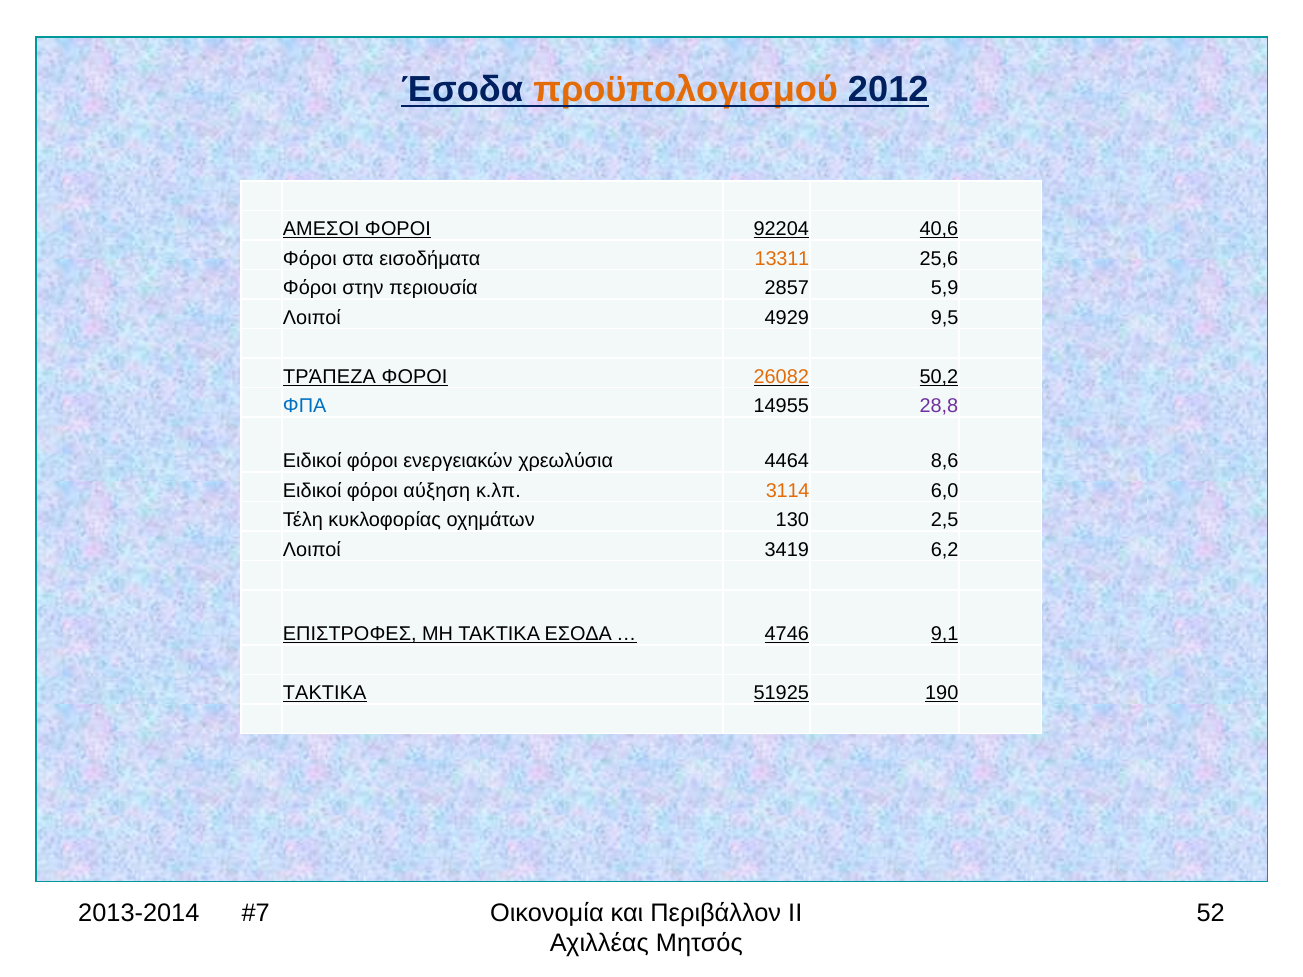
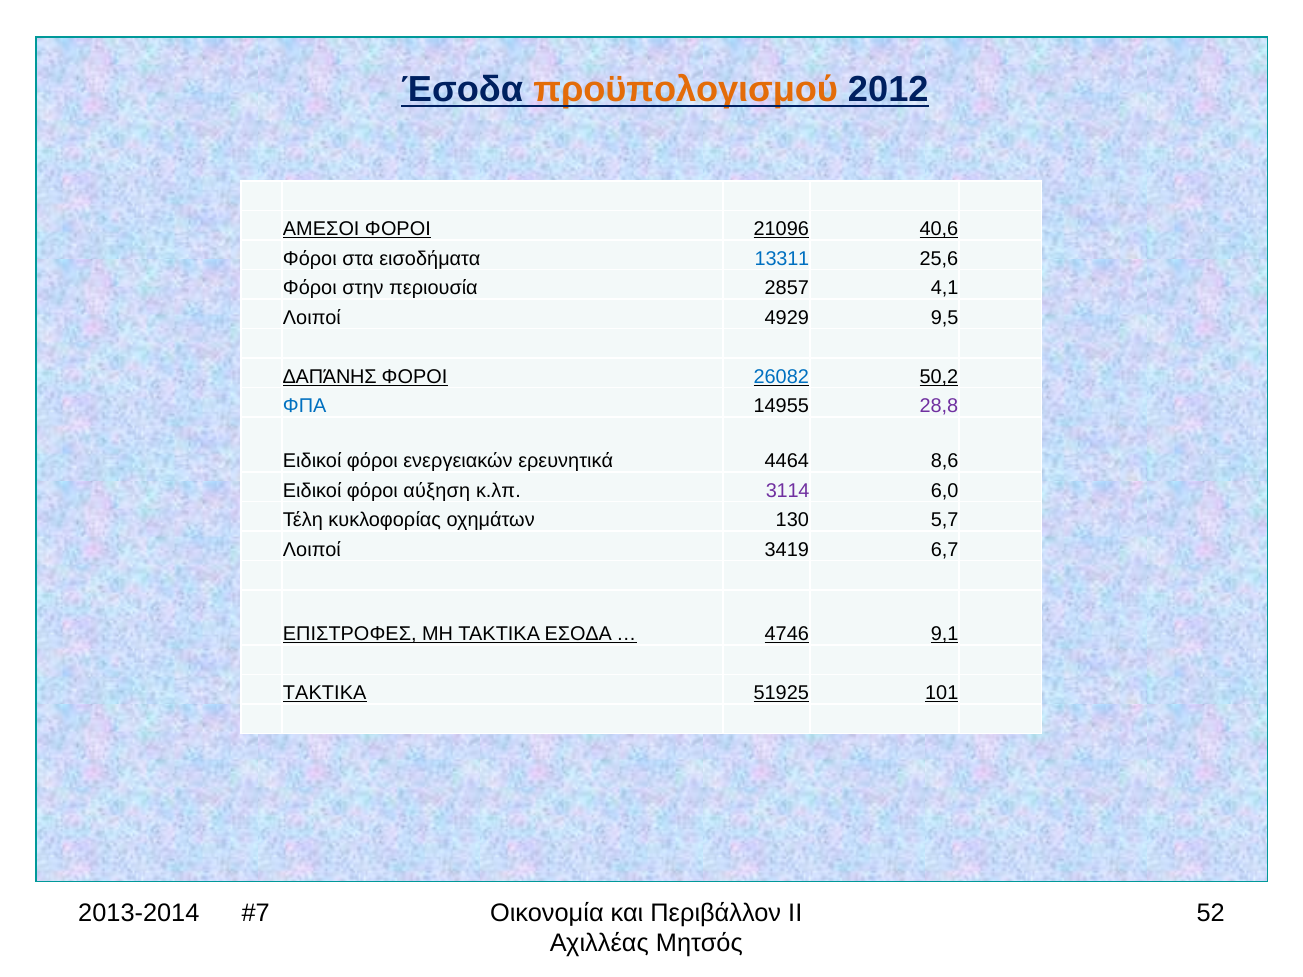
92204: 92204 -> 21096 (781, 229)
13311 colour: orange -> blue (782, 259)
5,9: 5,9 -> 4,1 (945, 288)
ΤΡΆΠΕΖΑ: ΤΡΆΠΕΖΑ -> ΔΑΠΆΝΗΣ (330, 377)
26082 colour: orange -> blue (781, 377)
χρεωλύσια: χρεωλύσια -> ερευνητικά (566, 461)
3114 colour: orange -> purple (788, 491)
2,5: 2,5 -> 5,7 (945, 520)
6,2: 6,2 -> 6,7 (945, 550)
190: 190 -> 101 (942, 693)
